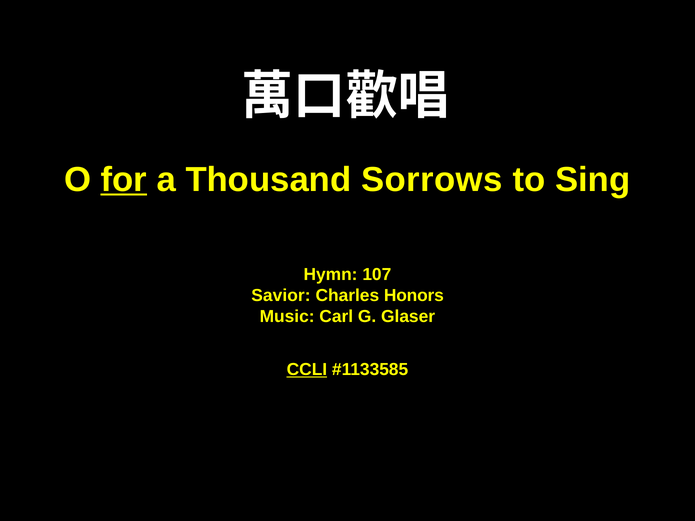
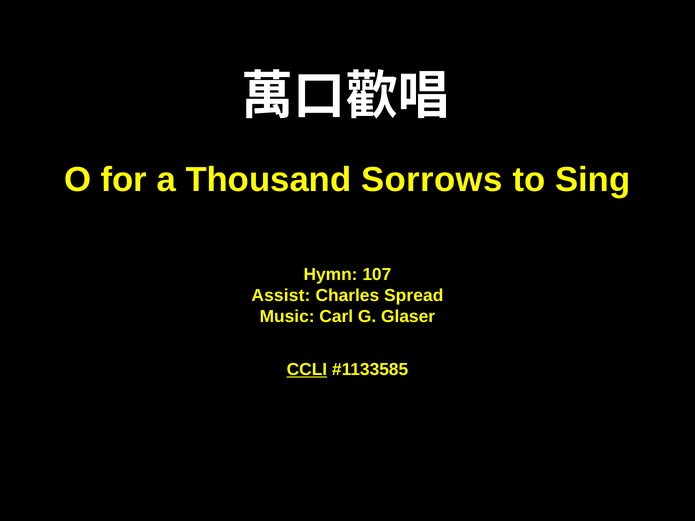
for underline: present -> none (124, 180)
Savior: Savior -> Assist (281, 296)
Honors: Honors -> Spread (414, 296)
